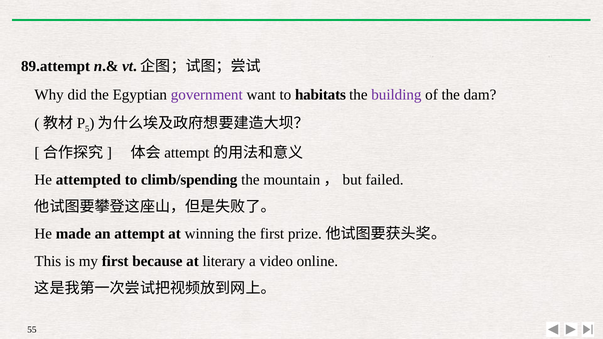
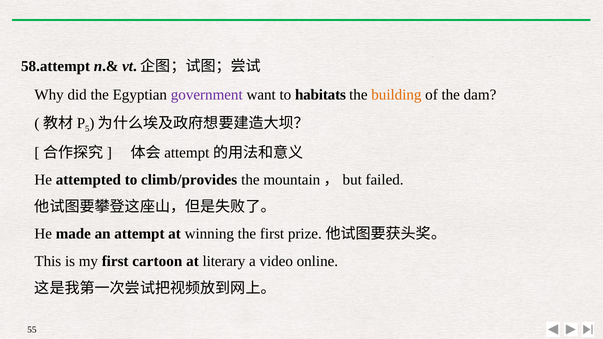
89.attempt: 89.attempt -> 58.attempt (56, 66)
building colour: purple -> orange (396, 95)
climb/spending: climb/spending -> climb/provides (189, 180)
because: because -> cartoon (157, 261)
